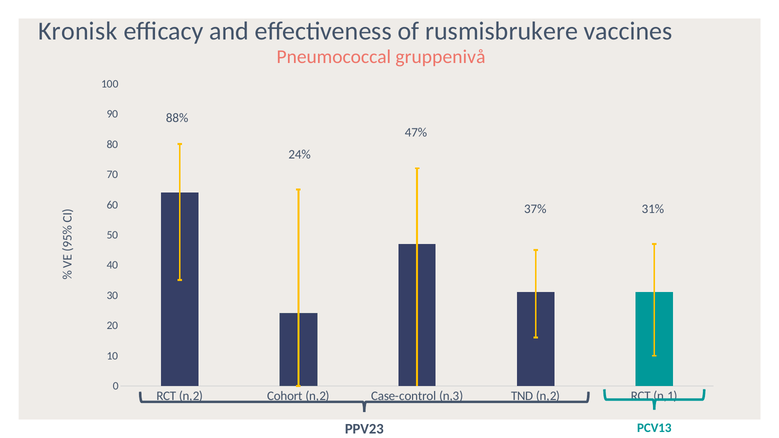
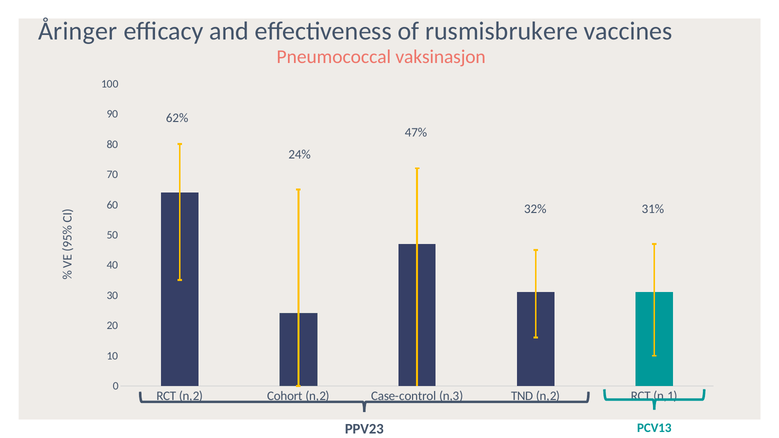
Kronisk: Kronisk -> Åringer (78, 31)
gruppenivå: gruppenivå -> vaksinasjon (441, 57)
88%: 88% -> 62% (177, 118)
37%: 37% -> 32% (535, 209)
